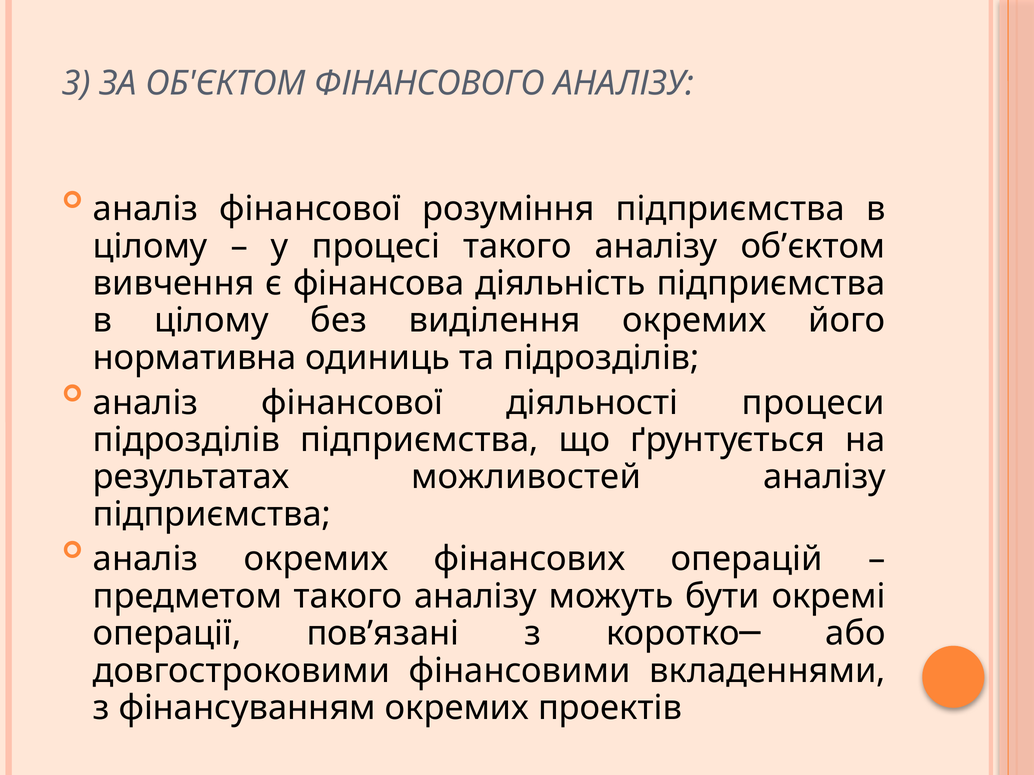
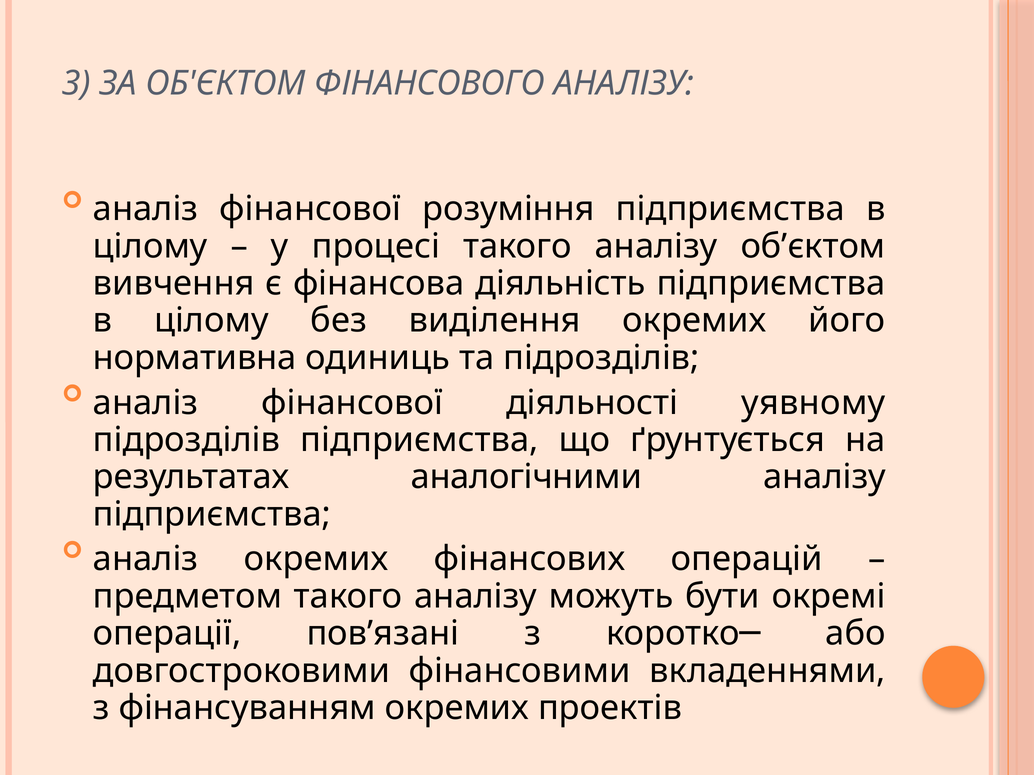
процеси: процеси -> уявному (813, 403)
можливостей: можливостей -> аналогічними (526, 477)
